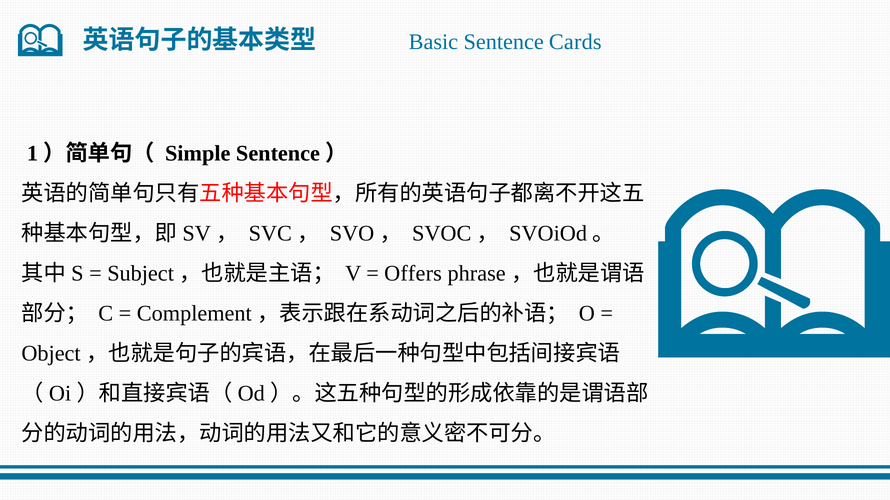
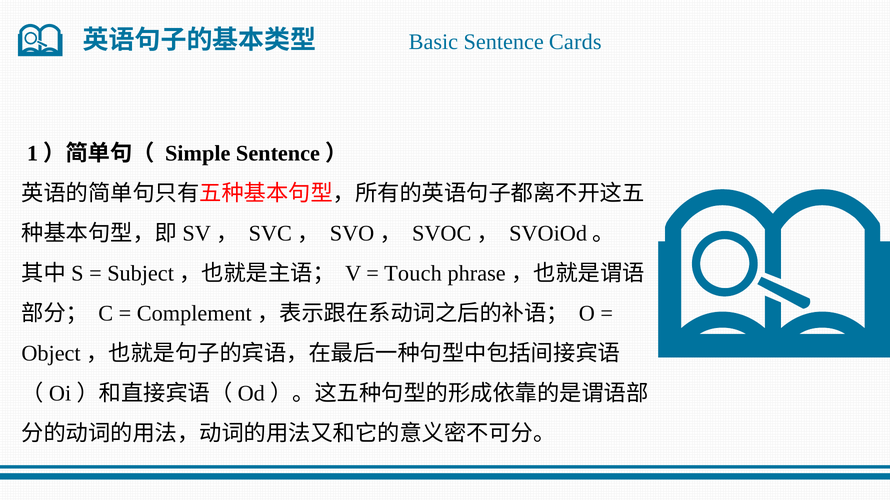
Offers: Offers -> Touch (413, 274)
